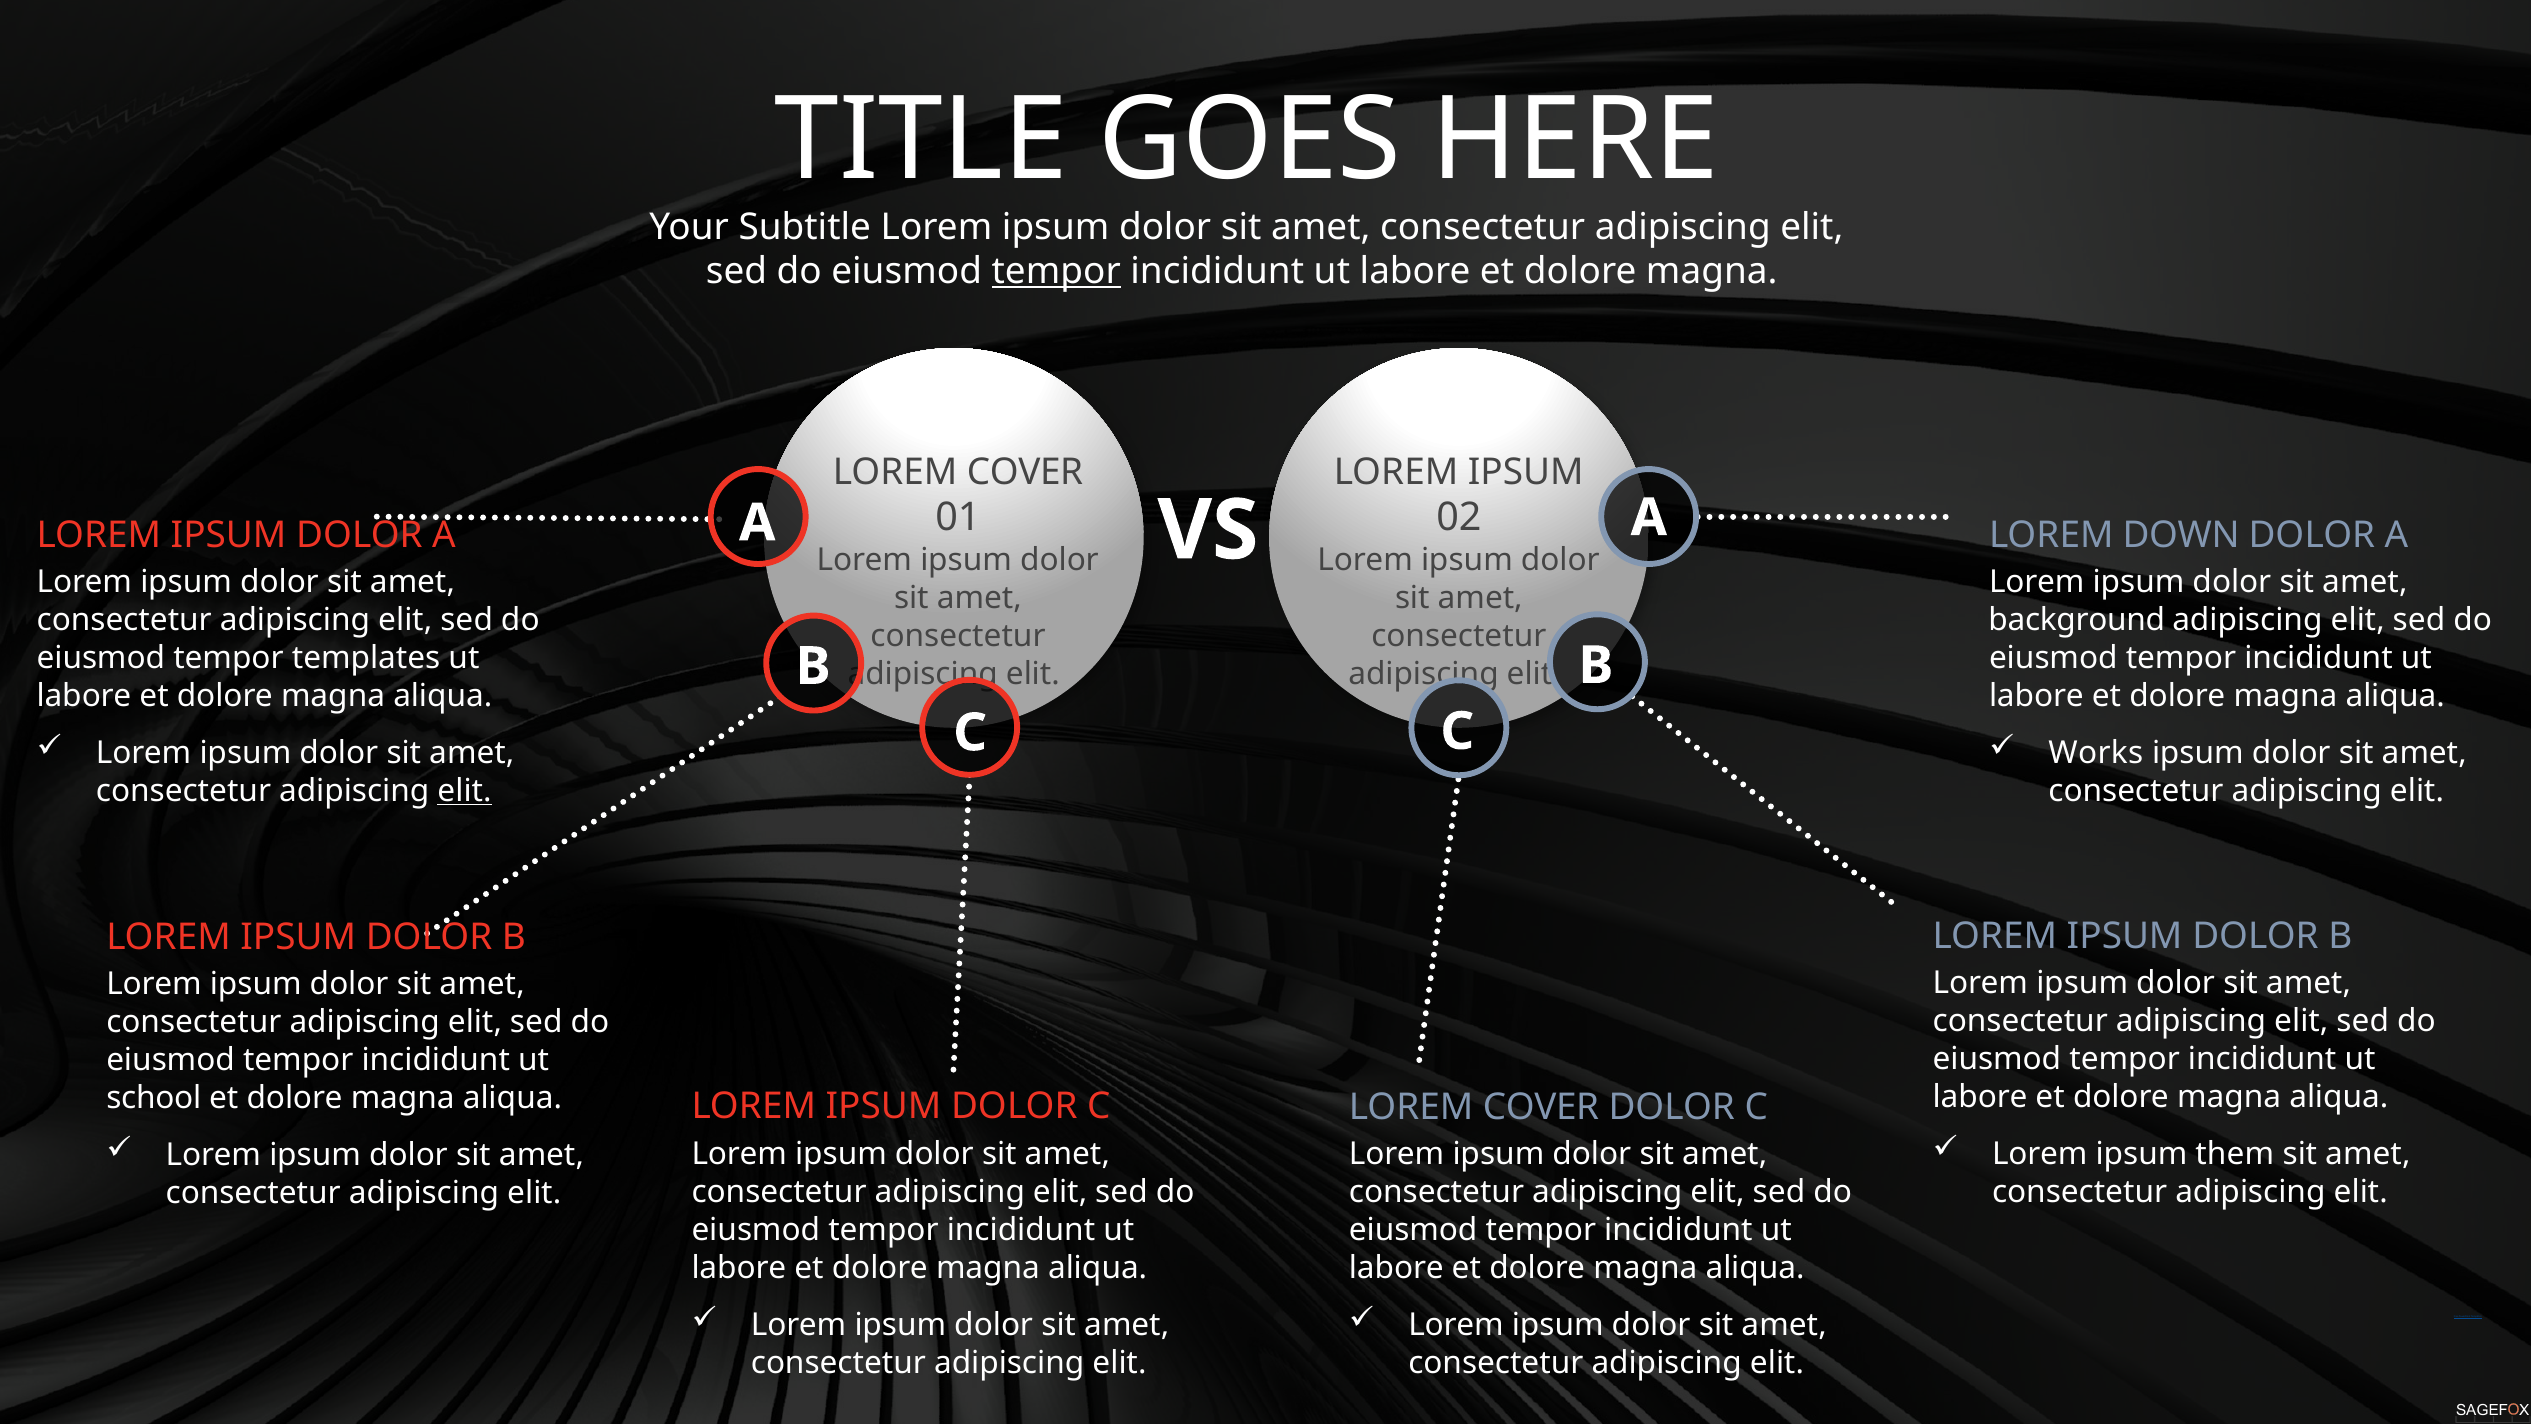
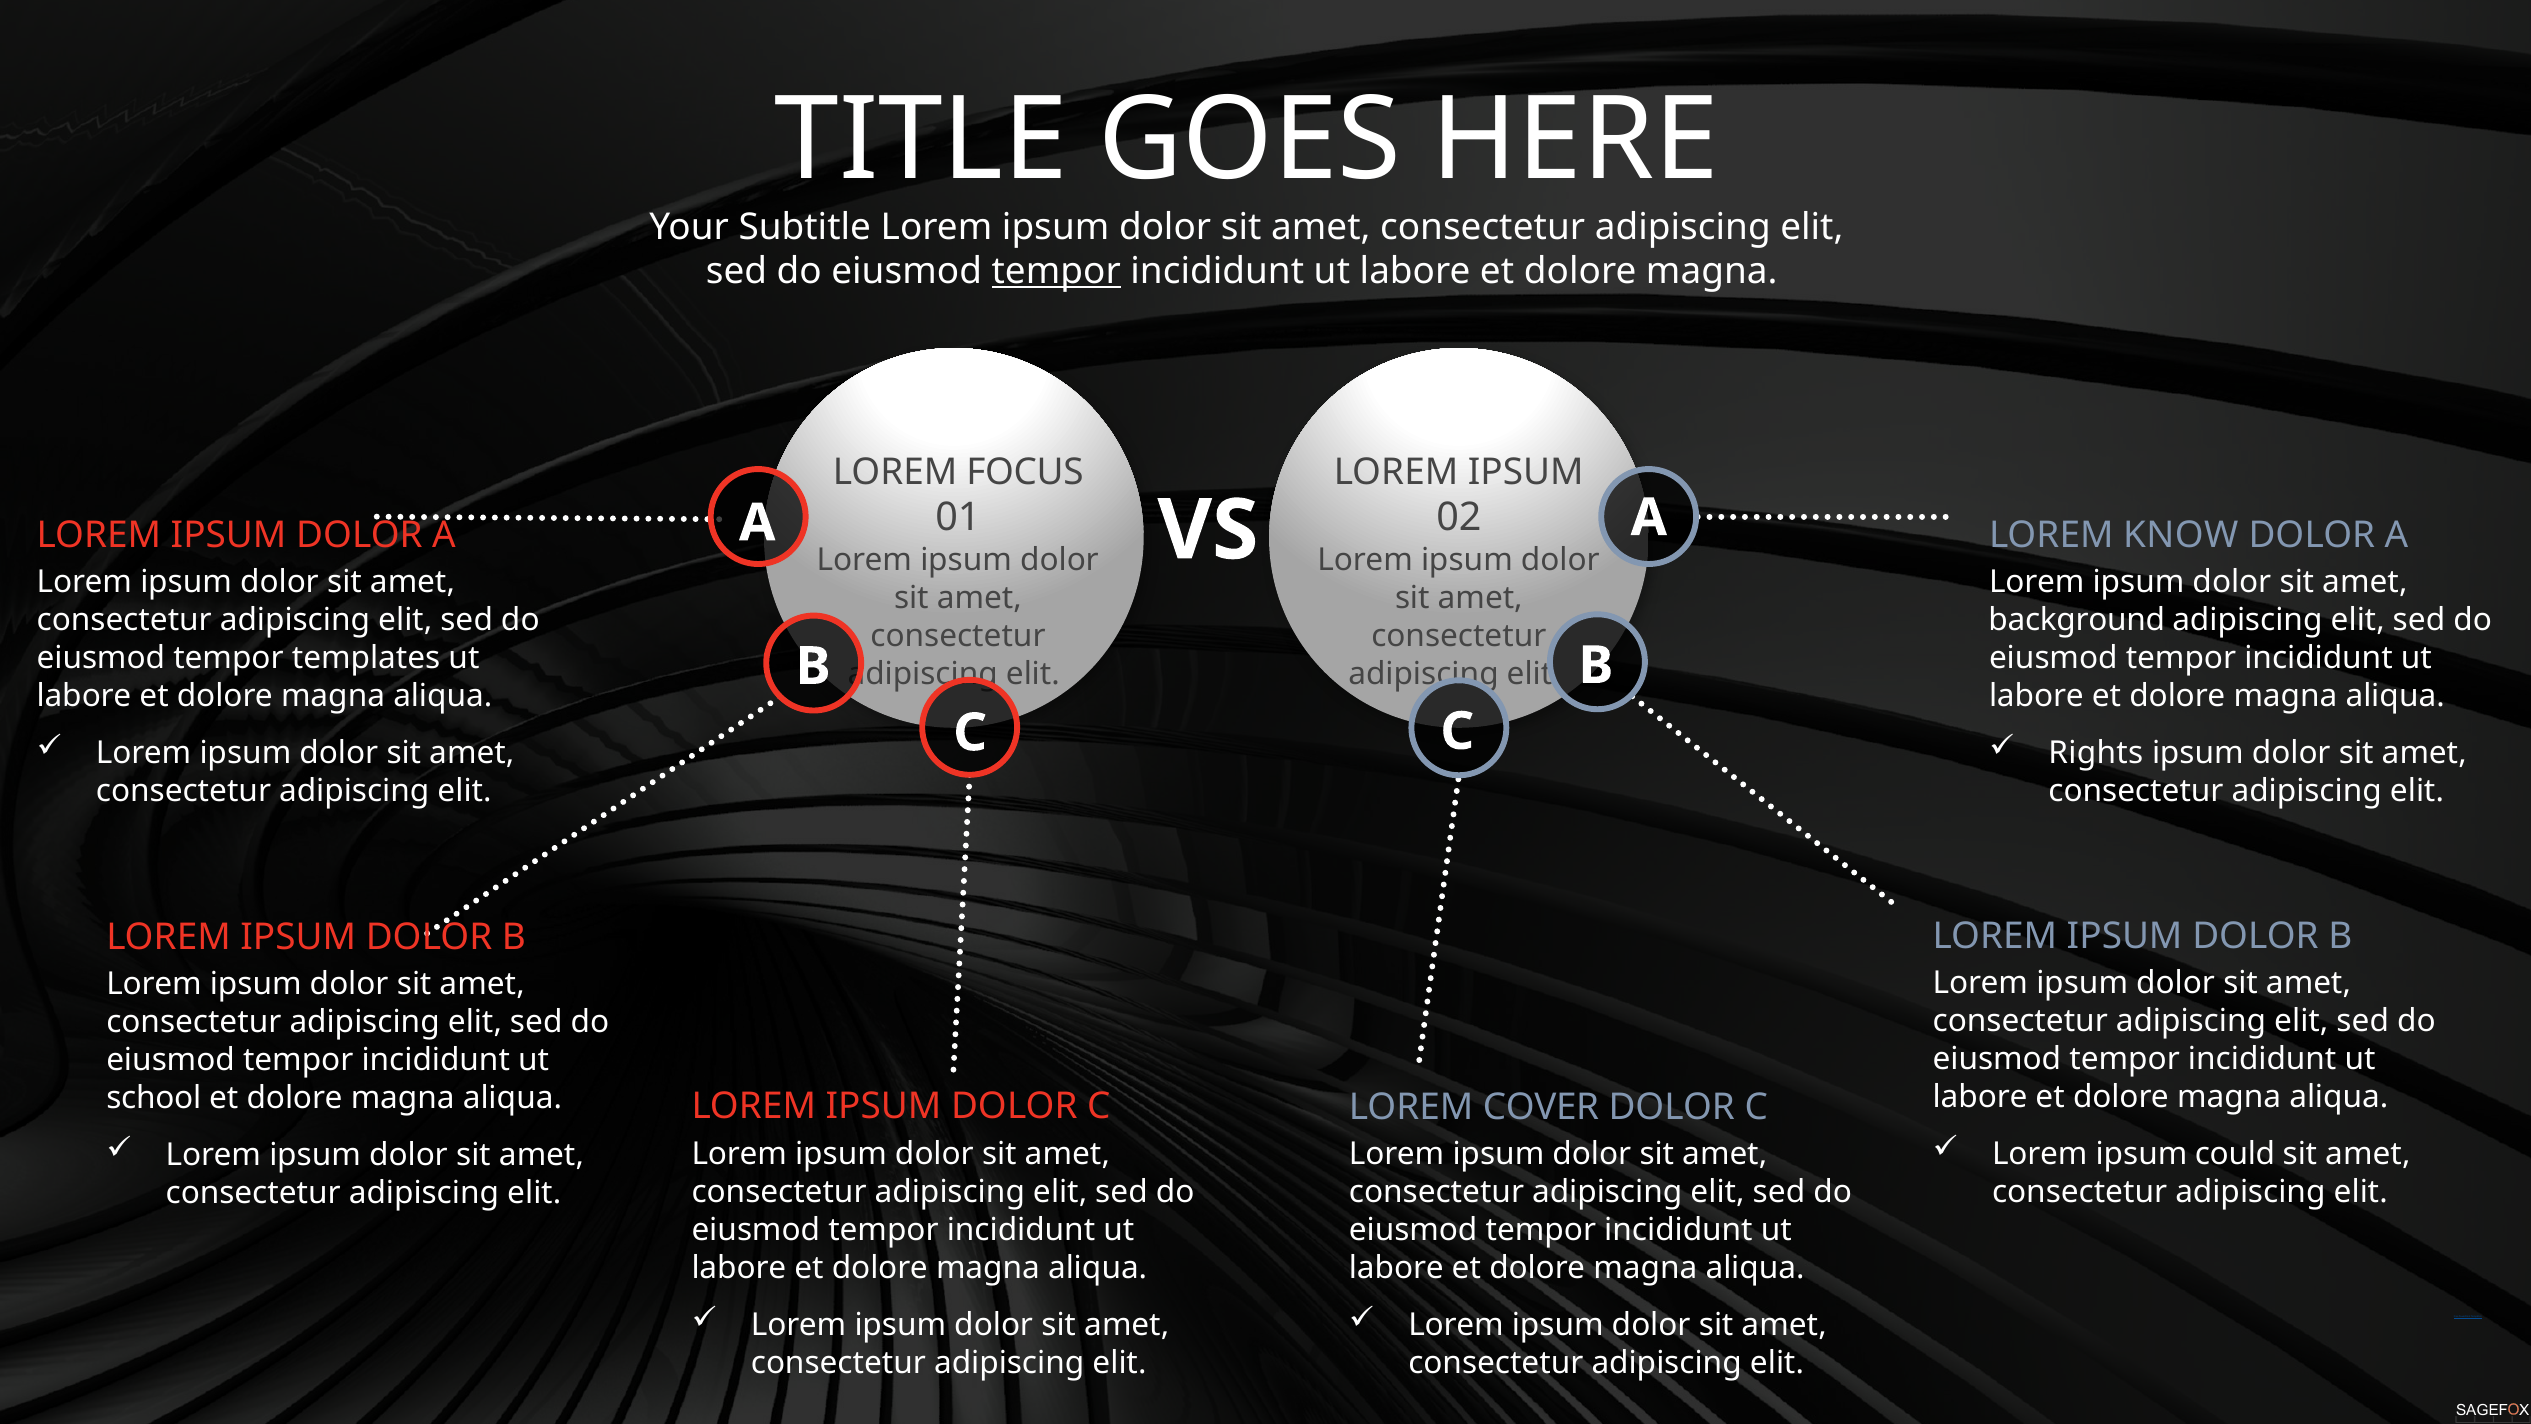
COVER: COVER -> FOCUS (1025, 472)
DOWN: DOWN -> KNOW (2181, 535)
Works: Works -> Rights (2096, 753)
elit underline: present -> none (465, 791)
them: them -> could (2235, 1154)
